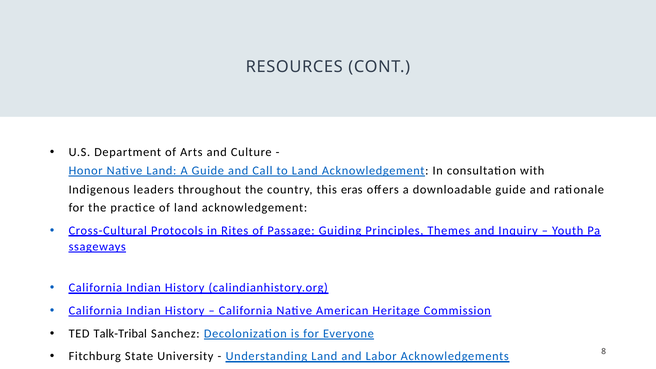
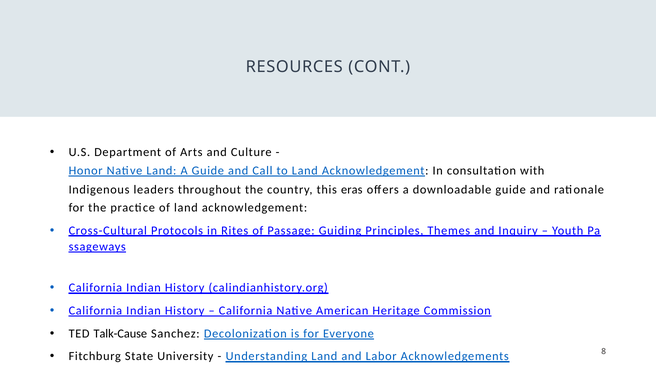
Talk-Tribal: Talk-Tribal -> Talk-Cause (120, 334)
